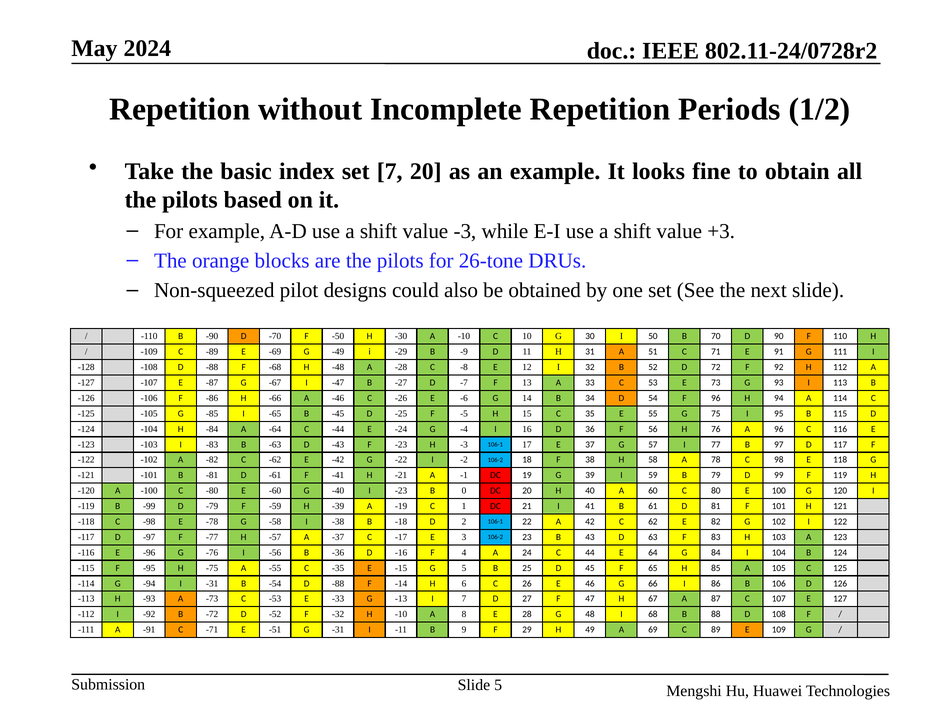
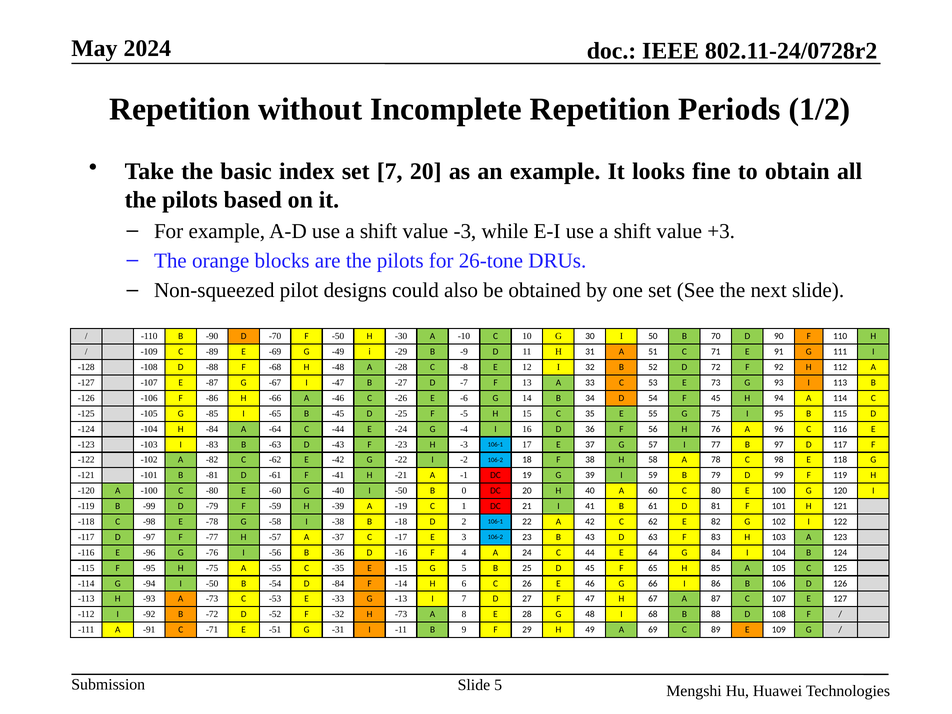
F 96: 96 -> 45 (716, 398)
-40 I -23: -23 -> -50 (401, 491)
-94 I -31: -31 -> -50 (212, 583)
-54 D -88: -88 -> -84 (338, 583)
H -10: -10 -> -73 (401, 614)
